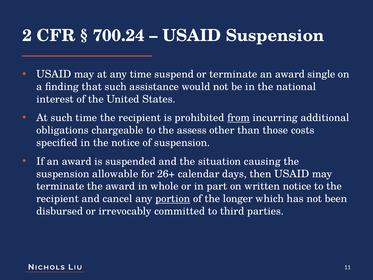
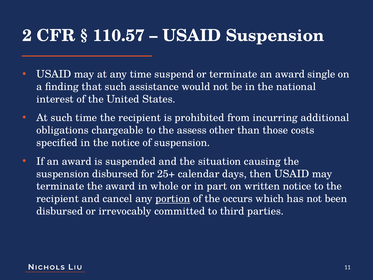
700.24: 700.24 -> 110.57 (119, 36)
from underline: present -> none (238, 118)
suspension allowable: allowable -> disbursed (115, 174)
26+: 26+ -> 25+ (166, 174)
longer: longer -> occurs (238, 199)
